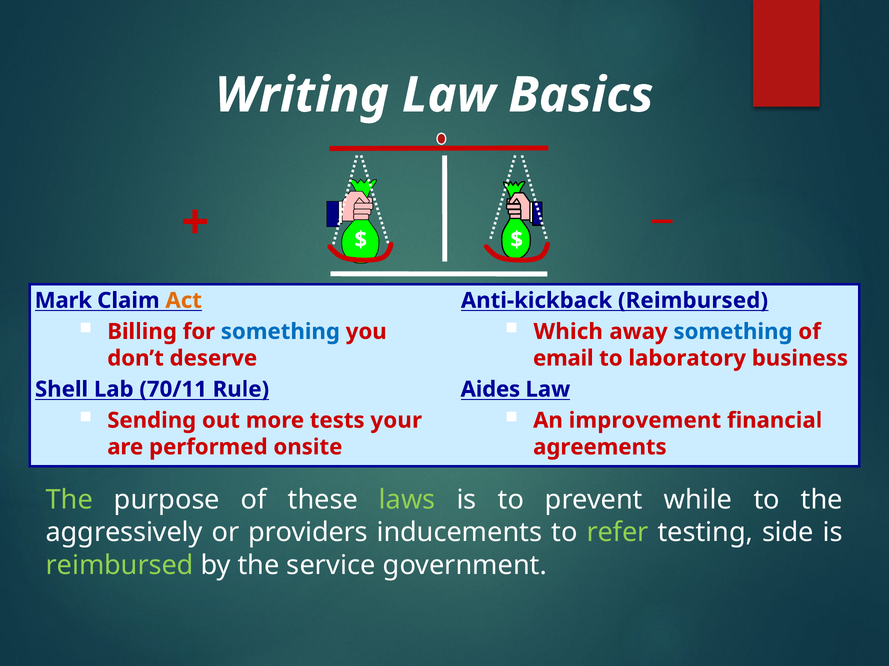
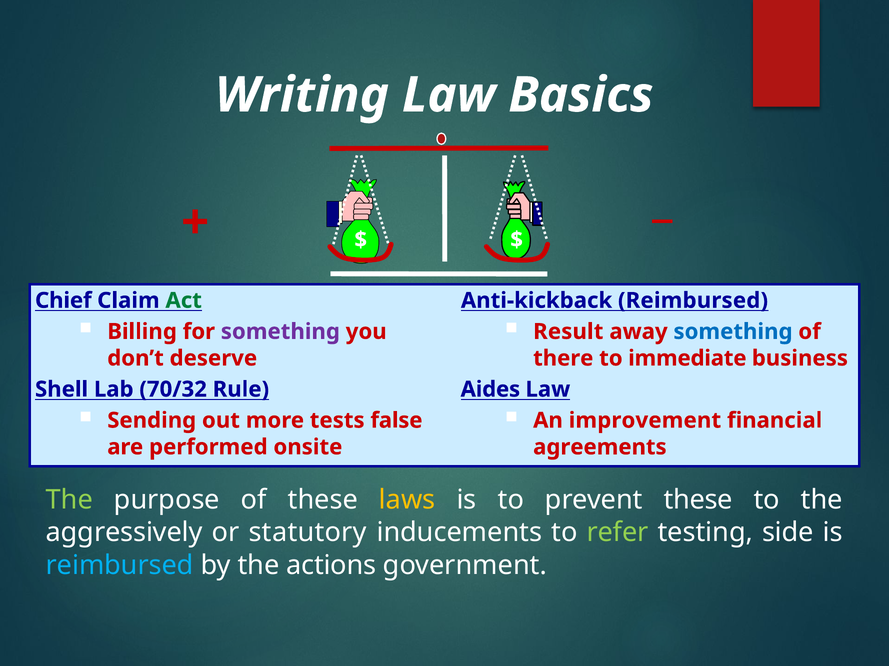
Mark: Mark -> Chief (63, 301)
Act colour: orange -> green (184, 301)
something colour: blue -> purple (280, 332)
Which: Which -> Result (568, 332)
email: email -> there (563, 359)
laboratory: laboratory -> immediate (687, 359)
70/11: 70/11 -> 70/32 (173, 390)
your: your -> false (396, 421)
laws colour: light green -> yellow (407, 501)
prevent while: while -> these (698, 501)
providers: providers -> statutory (308, 533)
reimbursed colour: light green -> light blue (120, 566)
service: service -> actions (331, 566)
